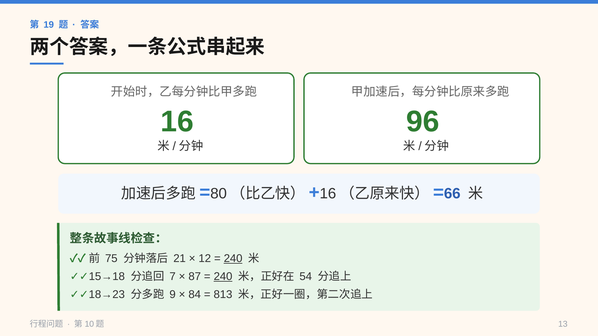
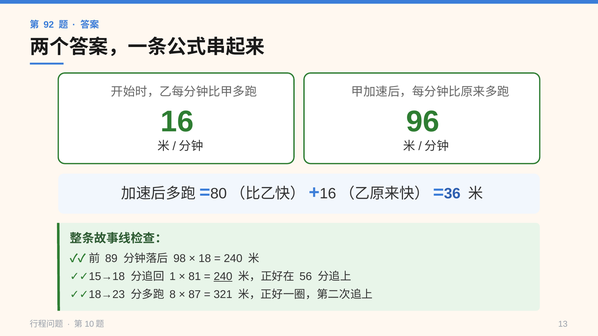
19: 19 -> 92 (49, 25)
66: 66 -> 36 (452, 194)
75: 75 -> 89 (111, 259)
21: 21 -> 98 (180, 259)
12: 12 -> 18 (205, 259)
240 underline: present -> none (233, 259)
7: 7 -> 1 (173, 277)
87: 87 -> 81 (195, 277)
54: 54 -> 56 (306, 277)
9: 9 -> 8 (173, 295)
84: 84 -> 87 (195, 295)
813: 813 -> 321 (223, 295)
